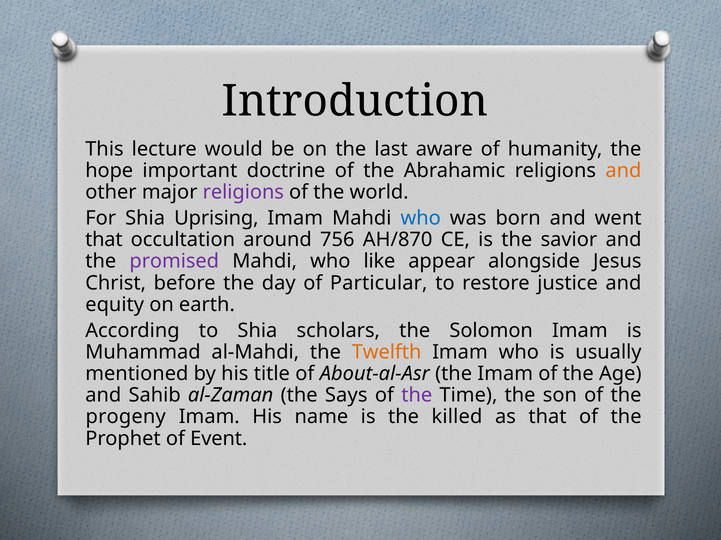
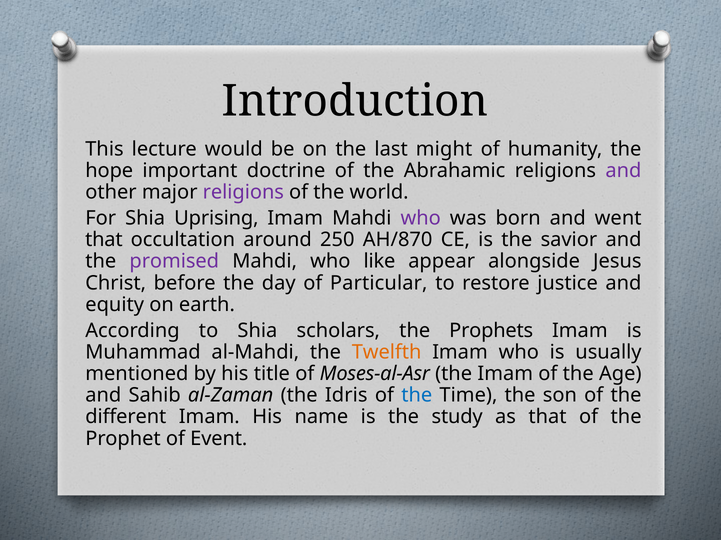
aware: aware -> might (444, 149)
and colour: orange -> purple (623, 171)
who colour: blue -> purple (421, 218)
756: 756 -> 250 (337, 240)
Solomon: Solomon -> Prophets (491, 331)
About-al-Asr: About-al-Asr -> Moses-al-Asr (375, 374)
Says: Says -> Idris (346, 396)
the colour: purple -> blue (417, 396)
progeny: progeny -> different (126, 417)
killed: killed -> study (457, 417)
